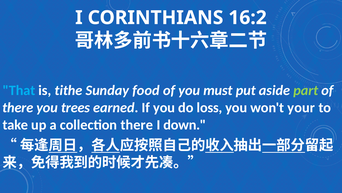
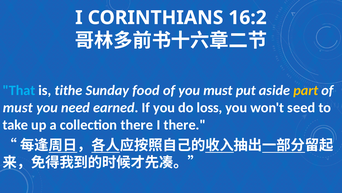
part colour: light green -> yellow (306, 90)
there: there -> must (18, 107)
trees: trees -> need (76, 107)
your: your -> seed (301, 107)
I down: down -> there (185, 124)
